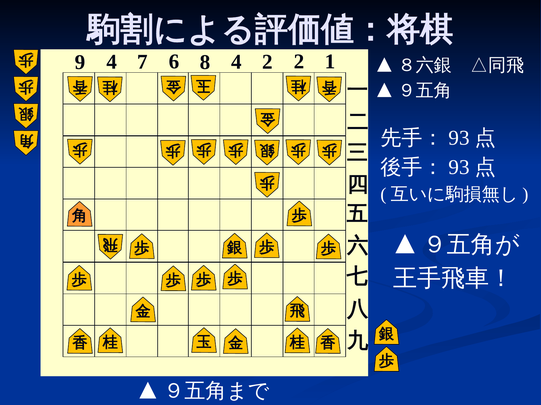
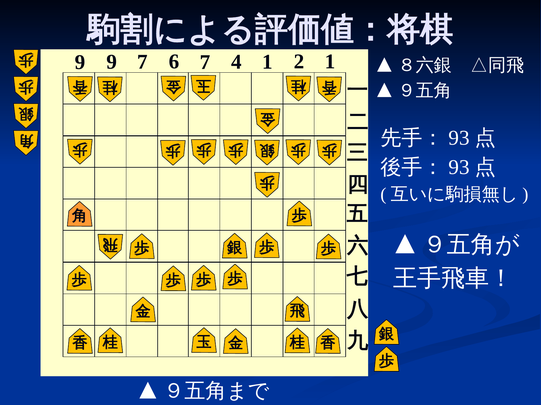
9 4: 4 -> 9 (112, 62)
6 8: 8 -> 7 (205, 62)
4 2: 2 -> 1 (267, 62)
